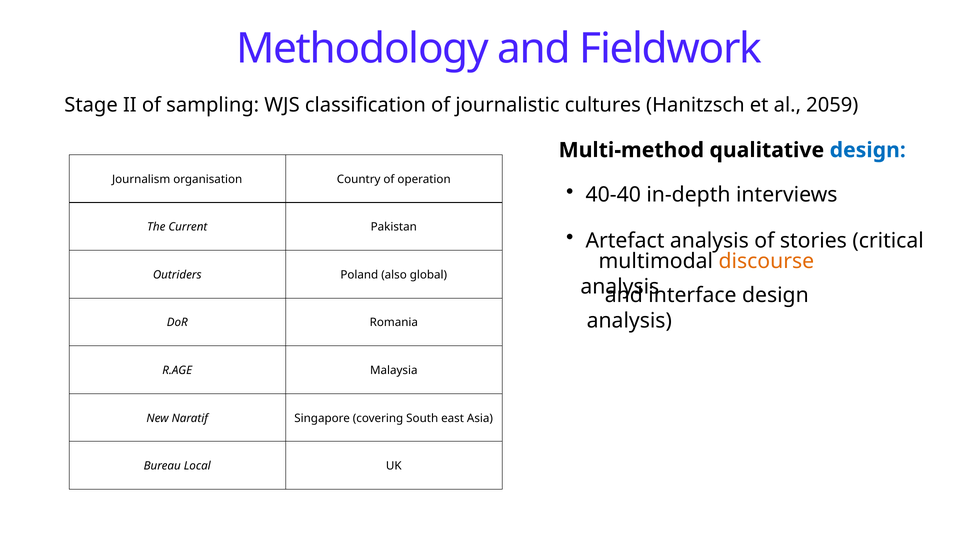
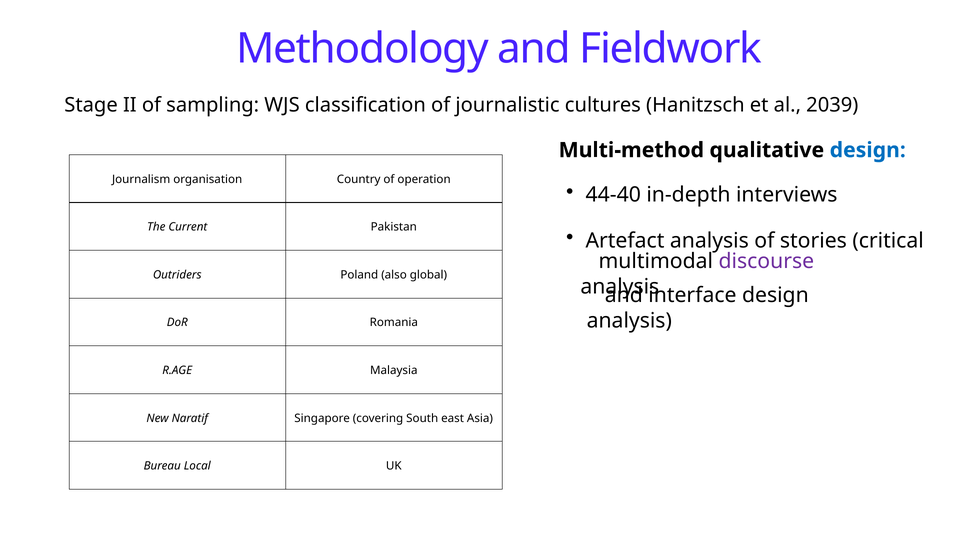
2059: 2059 -> 2039 (832, 105)
40-40: 40-40 -> 44-40 (613, 195)
discourse colour: orange -> purple (766, 261)
